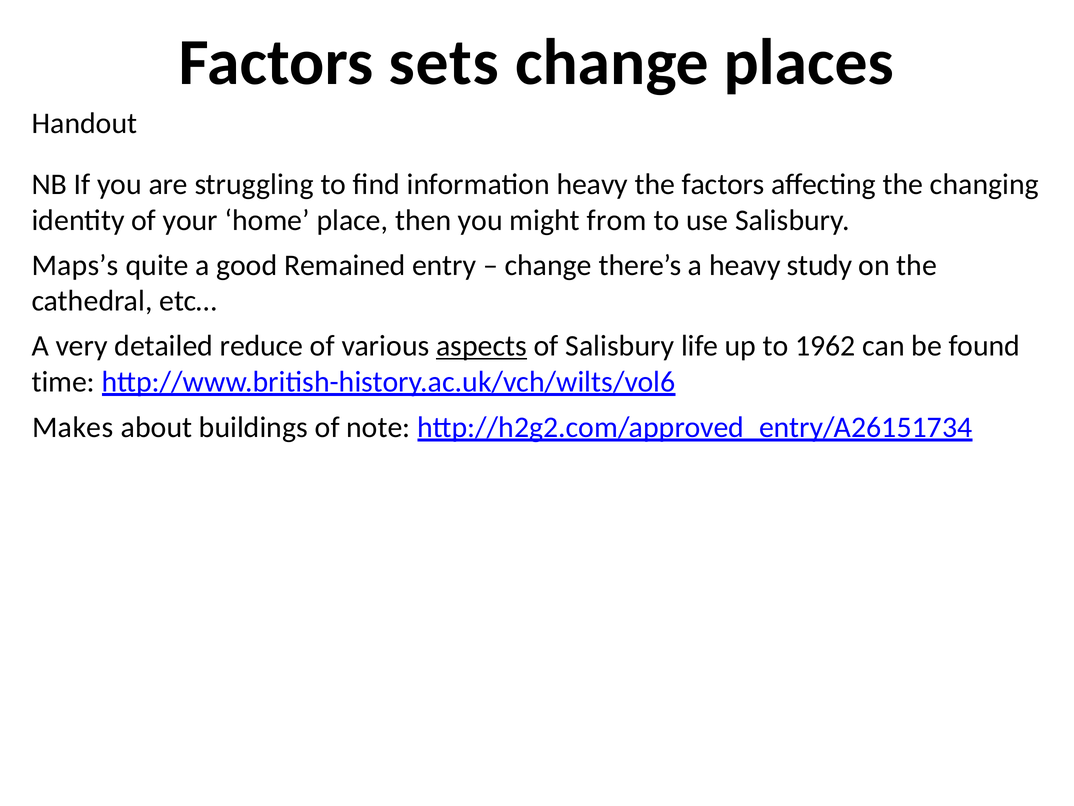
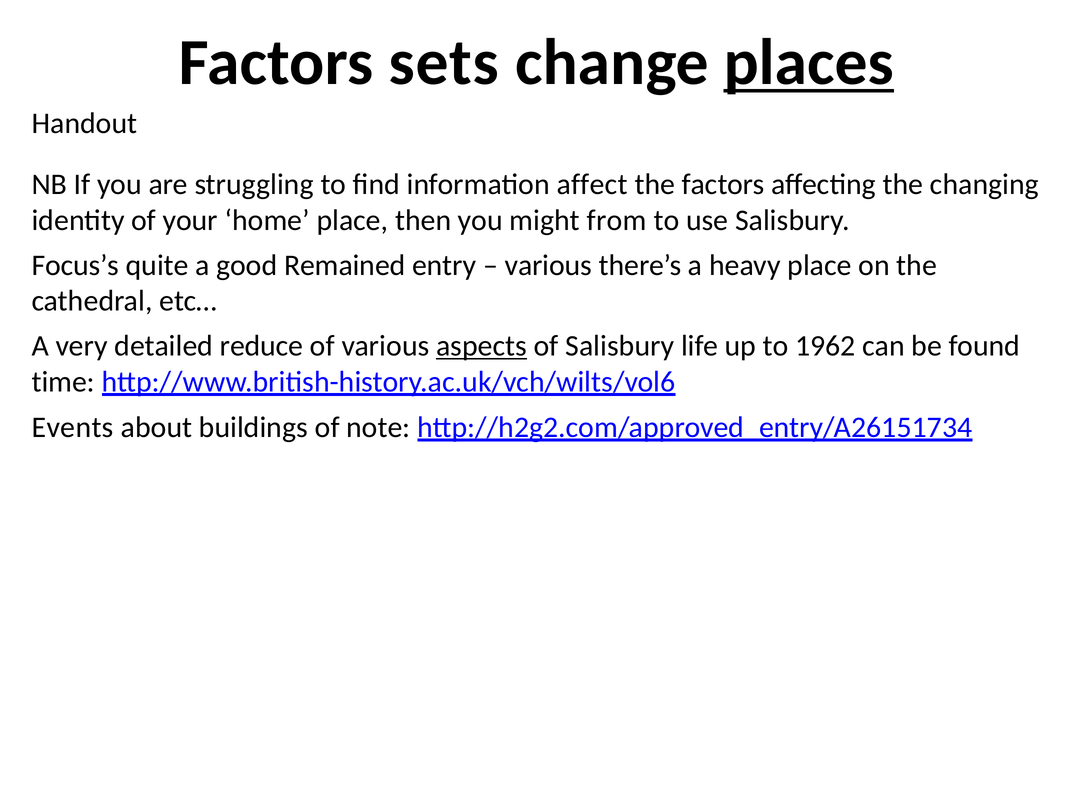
places underline: none -> present (809, 62)
information heavy: heavy -> affect (592, 184)
Maps’s: Maps’s -> Focus’s (75, 265)
change: change -> various (548, 265)
heavy study: study -> place (819, 265)
Makes: Makes -> Events (73, 427)
